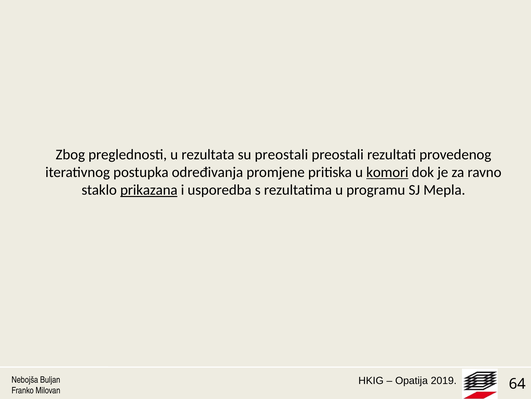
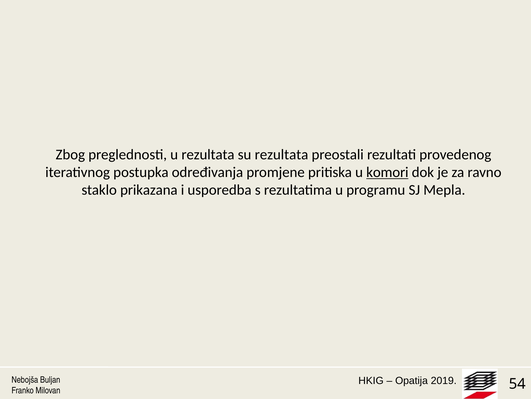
su preostali: preostali -> rezultata (281, 154)
prikazana underline: present -> none (149, 190)
64: 64 -> 54 (517, 383)
